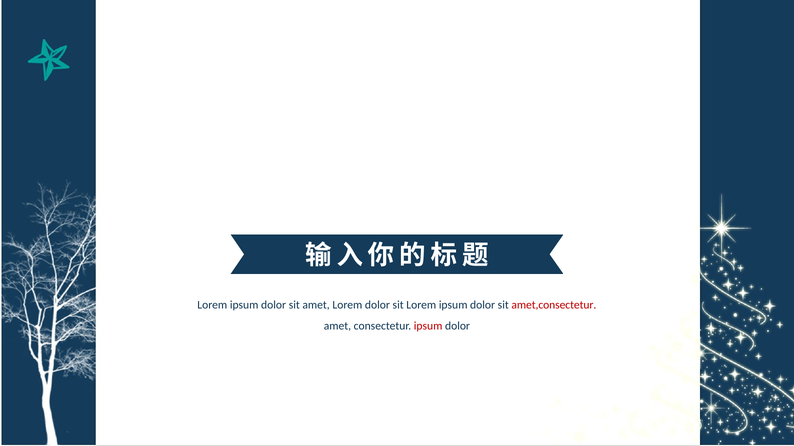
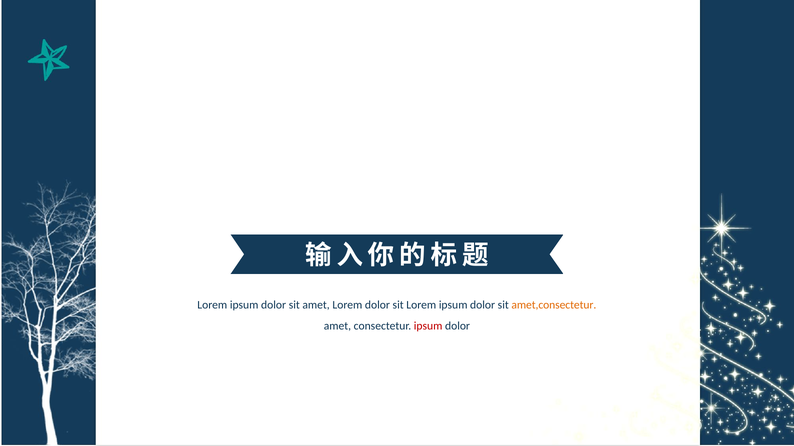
amet,consectetur colour: red -> orange (554, 306)
